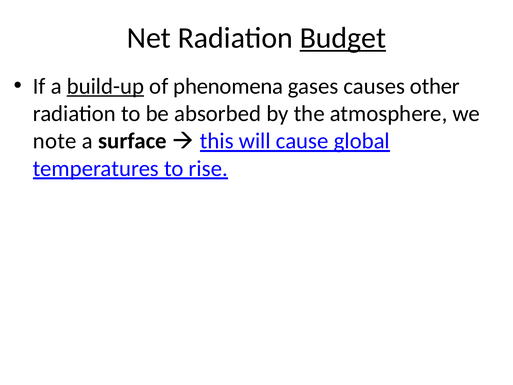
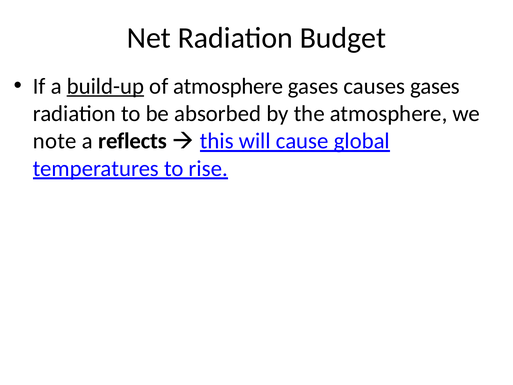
Budget underline: present -> none (343, 38)
of phenomena: phenomena -> atmosphere (228, 86)
causes other: other -> gases (435, 86)
surface: surface -> reflects (133, 141)
